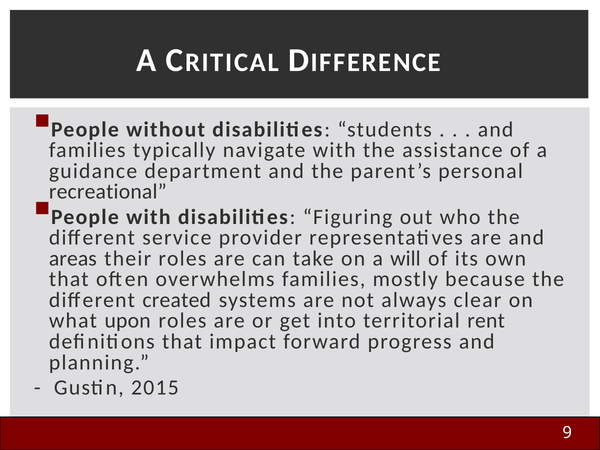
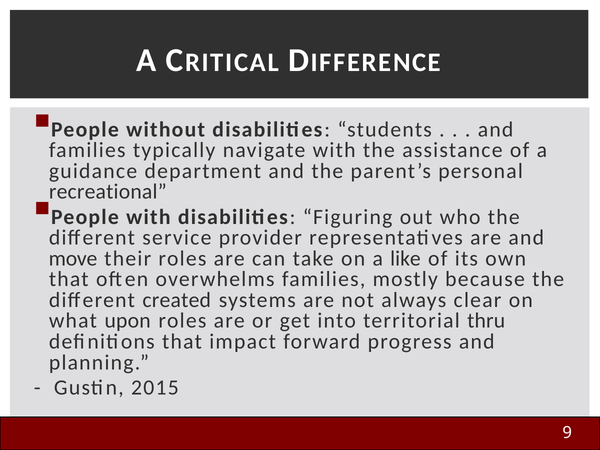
areas: areas -> move (73, 258)
will: will -> like (405, 258)
rent: rent -> thru (486, 321)
